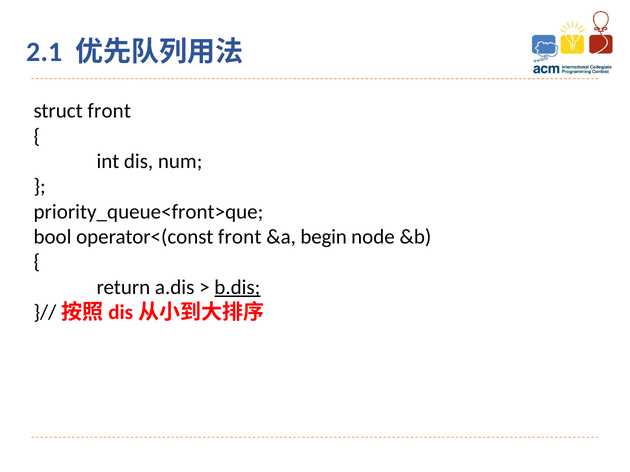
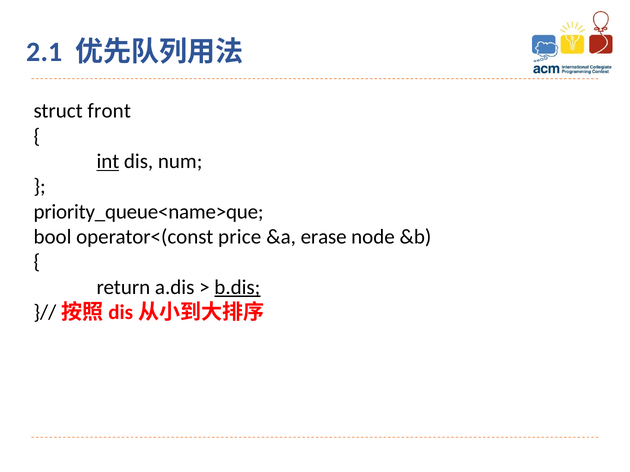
int underline: none -> present (108, 162)
priority_queue<front>que: priority_queue<front>que -> priority_queue<name>que (149, 212)
operator<(const front: front -> price (240, 237)
begin: begin -> erase (324, 237)
